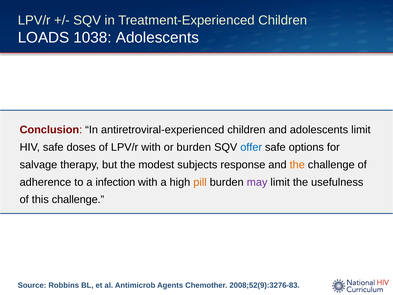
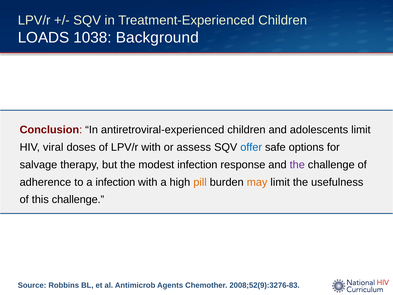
1038 Adolescents: Adolescents -> Background (157, 37)
HIV safe: safe -> viral (53, 147)
or burden: burden -> assess (194, 147)
modest subjects: subjects -> infection (197, 165)
the colour: orange -> purple (297, 165)
may colour: purple -> orange (257, 182)
